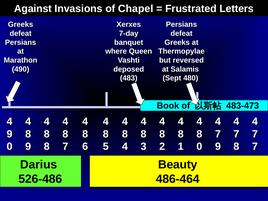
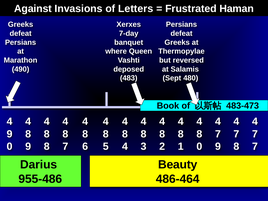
Chapel: Chapel -> Letters (136, 9)
Letters: Letters -> Haman (237, 9)
526-486: 526-486 -> 955-486 (40, 179)
